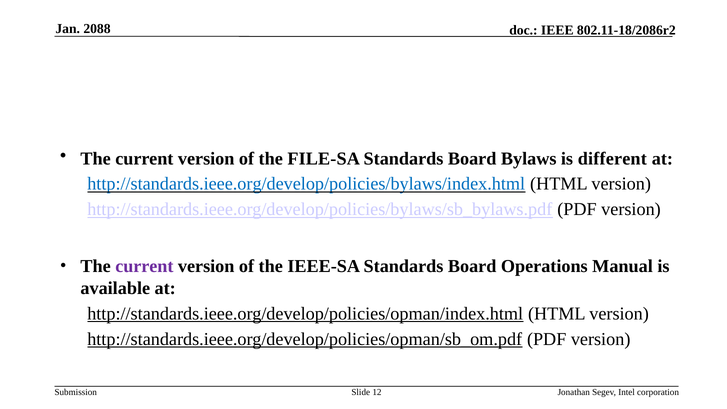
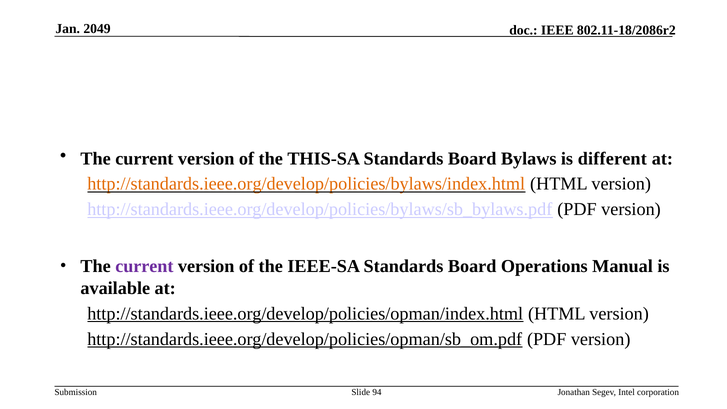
2088: 2088 -> 2049 (97, 29)
FILE-SA: FILE-SA -> THIS-SA (324, 158)
http://standards.ieee.org/develop/policies/bylaws/index.html colour: blue -> orange (306, 184)
12: 12 -> 94 (377, 392)
